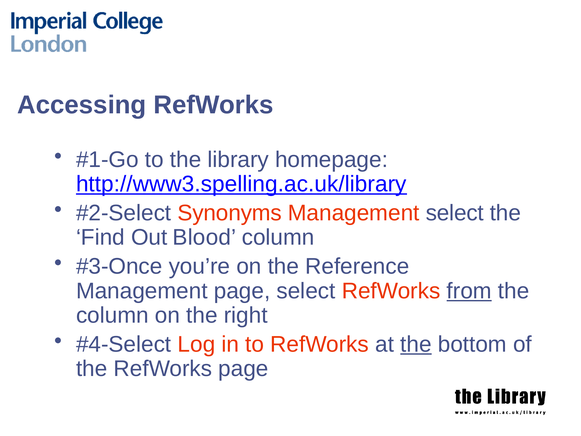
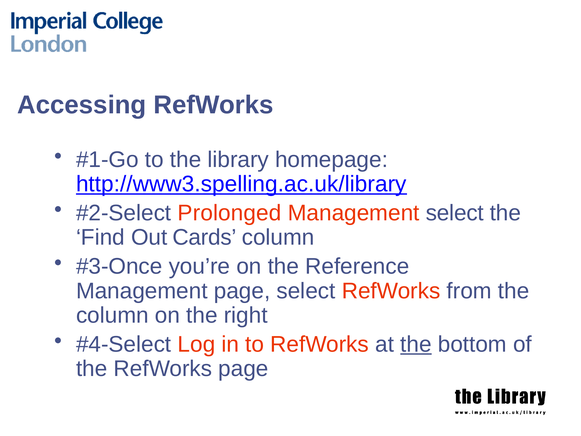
Synonyms: Synonyms -> Prolonged (230, 213)
Blood: Blood -> Cards (205, 237)
from underline: present -> none (469, 291)
